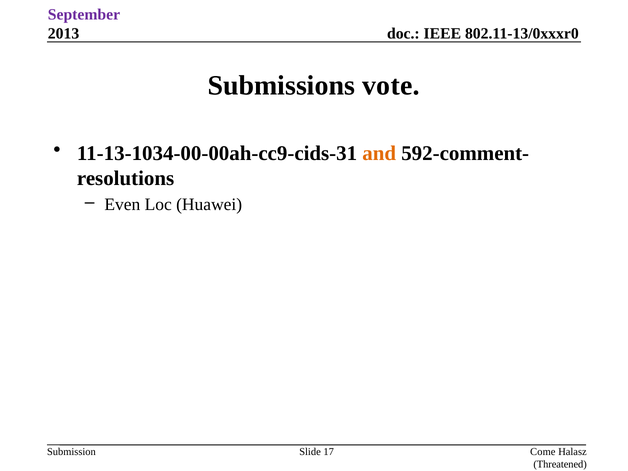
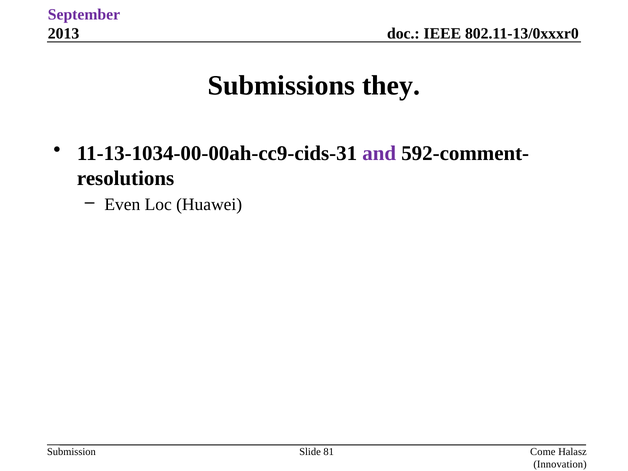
vote: vote -> they (391, 86)
and colour: orange -> purple (379, 153)
17: 17 -> 81 (329, 452)
Threatened: Threatened -> Innovation (560, 464)
